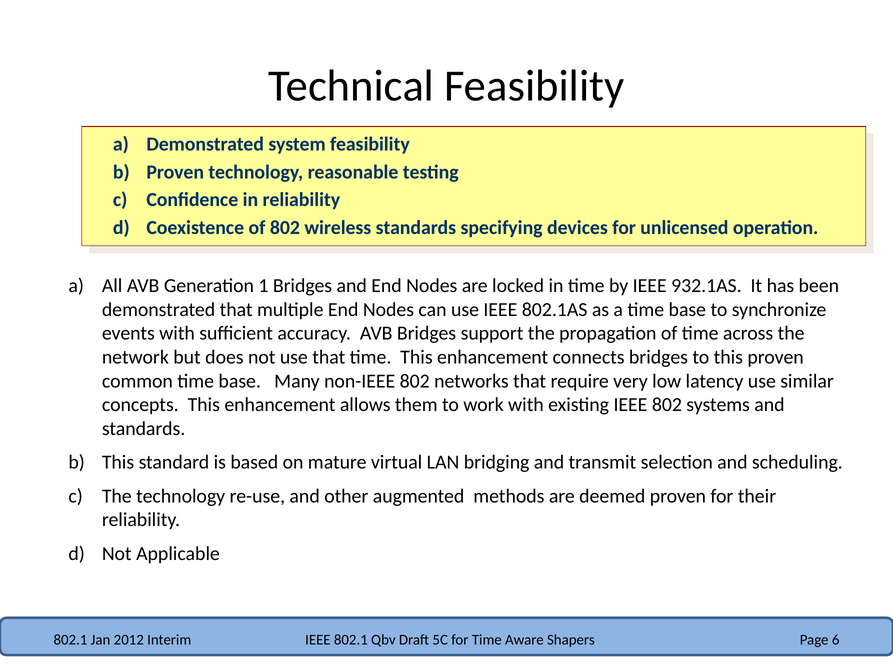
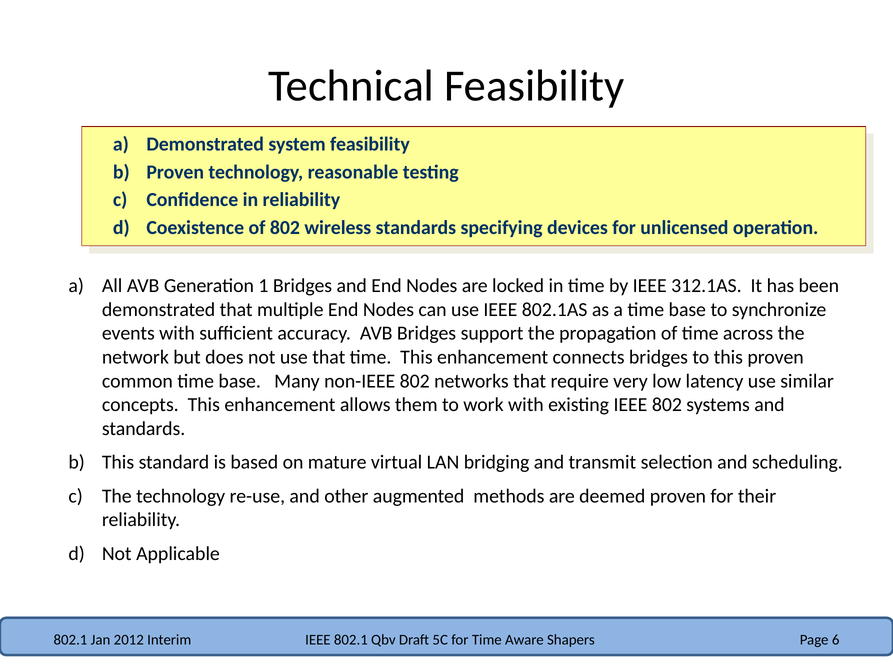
932.1AS: 932.1AS -> 312.1AS (706, 286)
